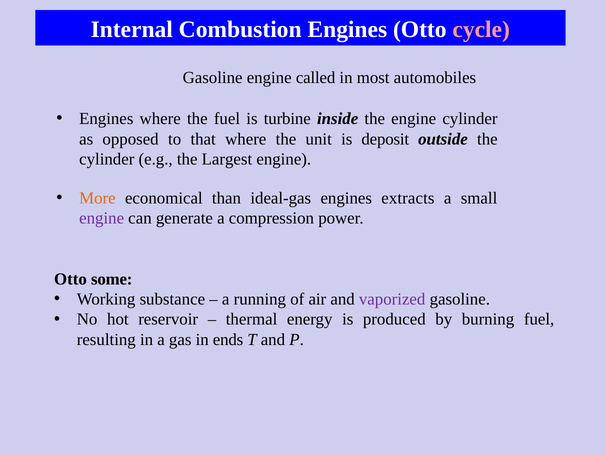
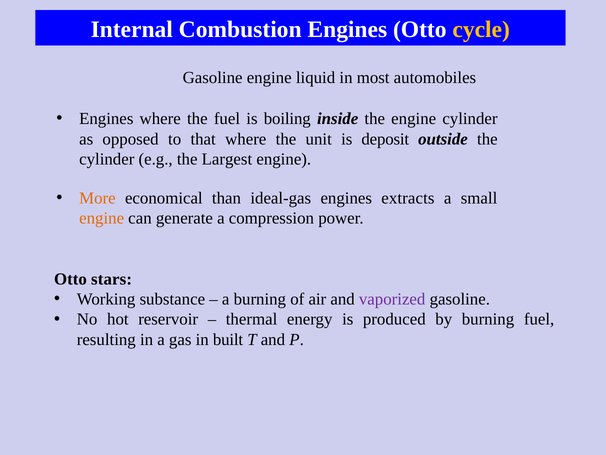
cycle colour: pink -> yellow (481, 29)
called: called -> liquid (316, 78)
turbine: turbine -> boiling (287, 119)
engine colour: purple -> orange (102, 218)
some: some -> stars (112, 279)
a running: running -> burning (260, 299)
ends: ends -> built (228, 339)
